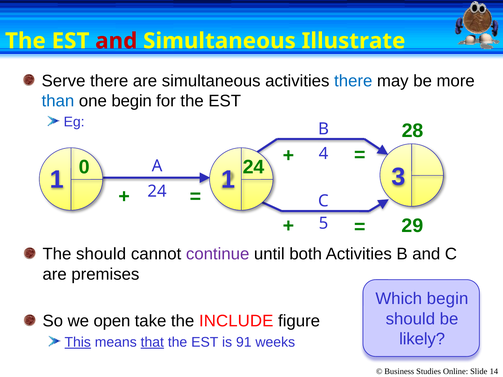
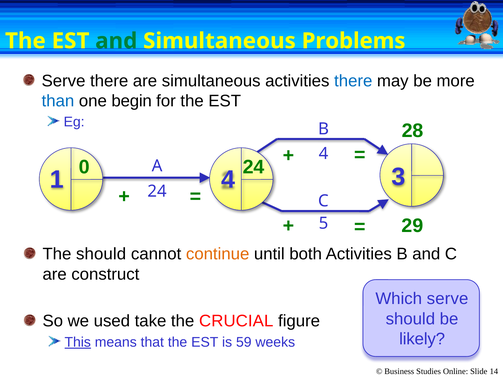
and colour: red -> green (116, 41)
Illustrate: Illustrate -> Problems (354, 41)
1 1: 1 -> 4 (228, 179)
continue colour: purple -> orange (218, 254)
premises: premises -> construct (105, 274)
Which begin: begin -> serve (448, 299)
open: open -> used (112, 321)
INCLUDE: INCLUDE -> CRUCIAL (236, 321)
that underline: present -> none (152, 342)
91: 91 -> 59 (244, 342)
